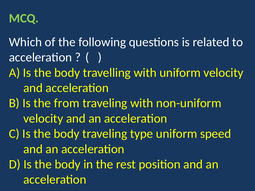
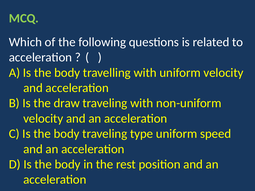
from: from -> draw (67, 103)
